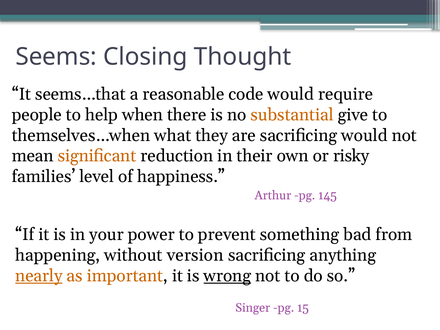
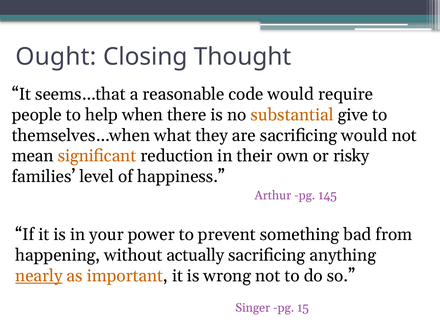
Seems: Seems -> Ought (56, 57)
version: version -> actually (195, 255)
wrong underline: present -> none (227, 276)
